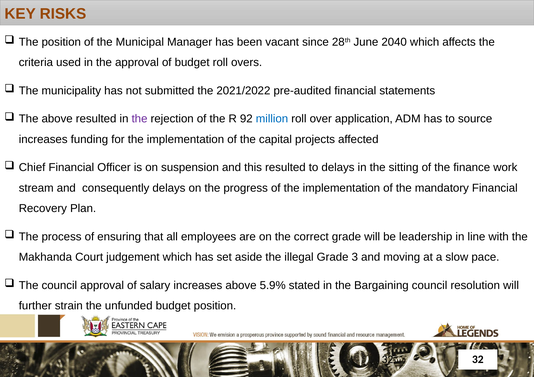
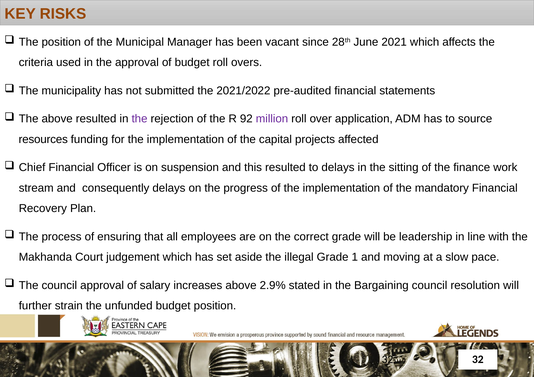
2040: 2040 -> 2021 (394, 42)
million colour: blue -> purple (272, 119)
increases: increases -> resources (43, 140)
3: 3 -> 1 (355, 258)
5.9%: 5.9% -> 2.9% (273, 286)
